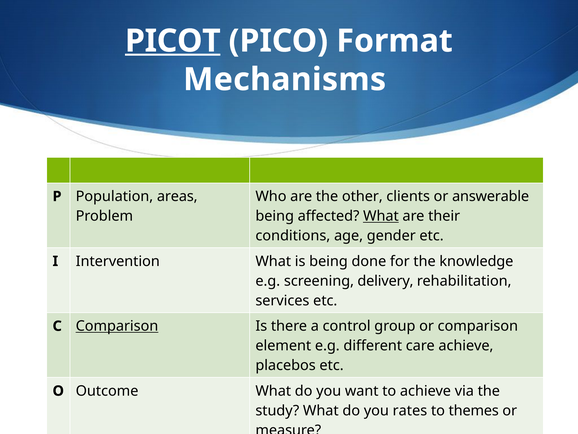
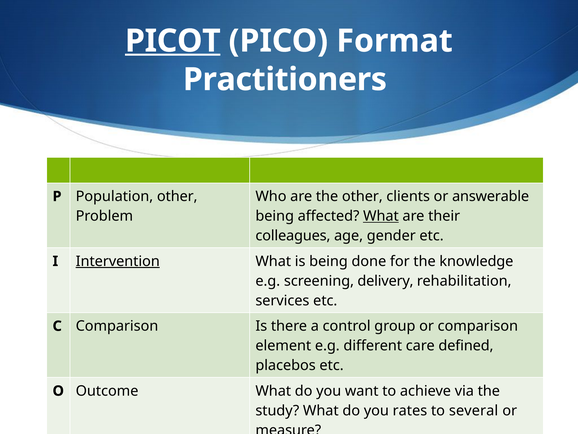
Mechanisms: Mechanisms -> Practitioners (285, 79)
Population areas: areas -> other (177, 196)
conditions: conditions -> colleagues (293, 235)
Intervention underline: none -> present (118, 261)
Comparison underline: present -> none (117, 326)
care achieve: achieve -> defined (466, 345)
themes: themes -> several (474, 410)
